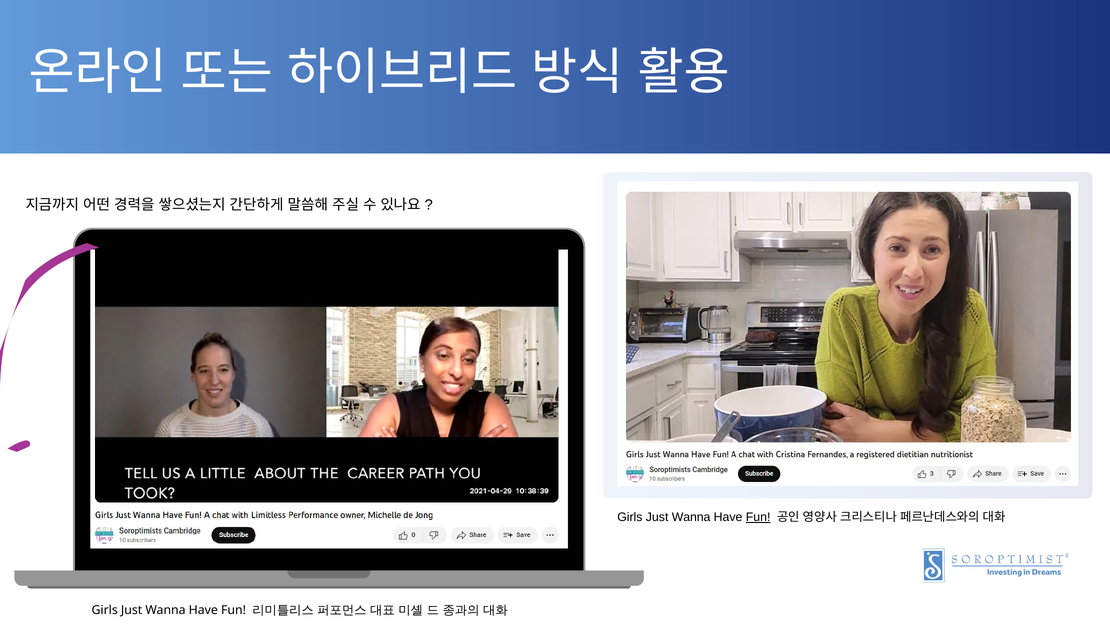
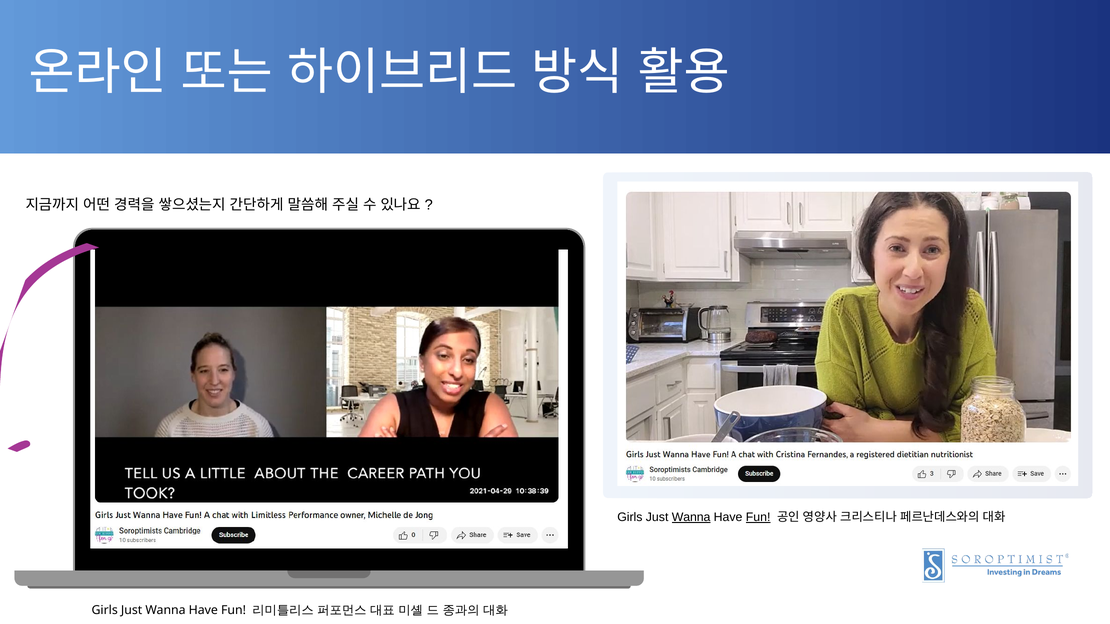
Wanna underline: none -> present (691, 517)
